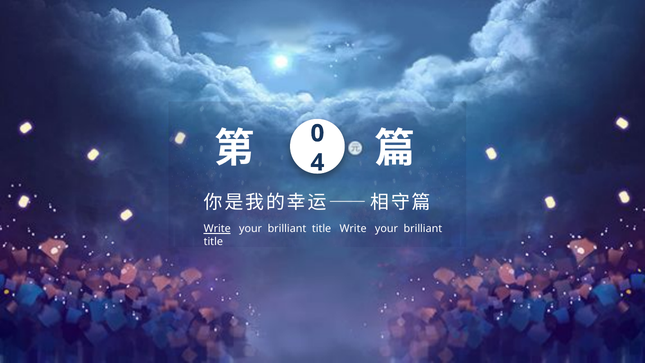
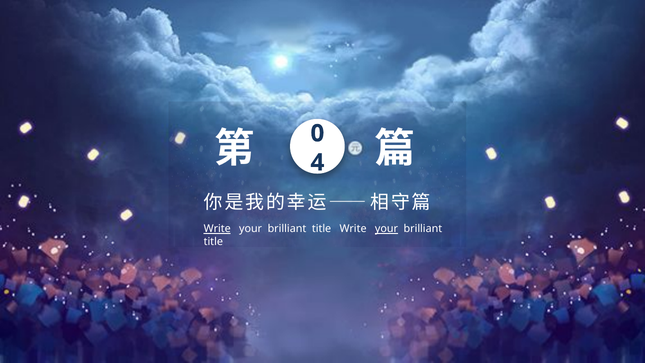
your underline: none -> present (386, 229)
